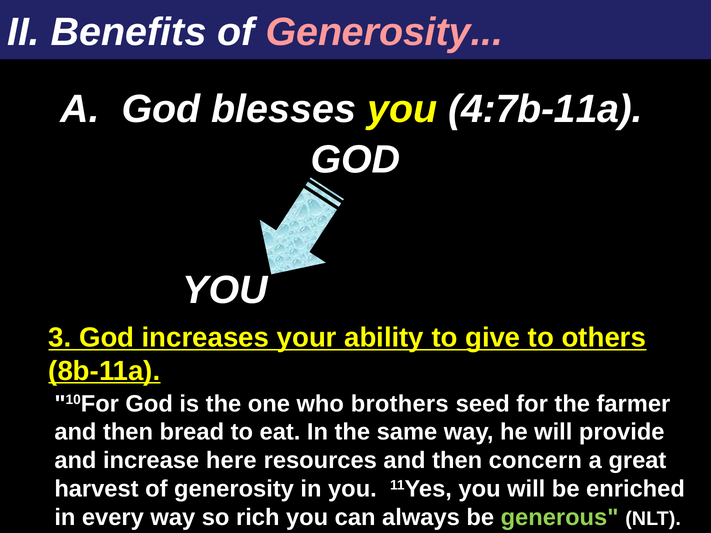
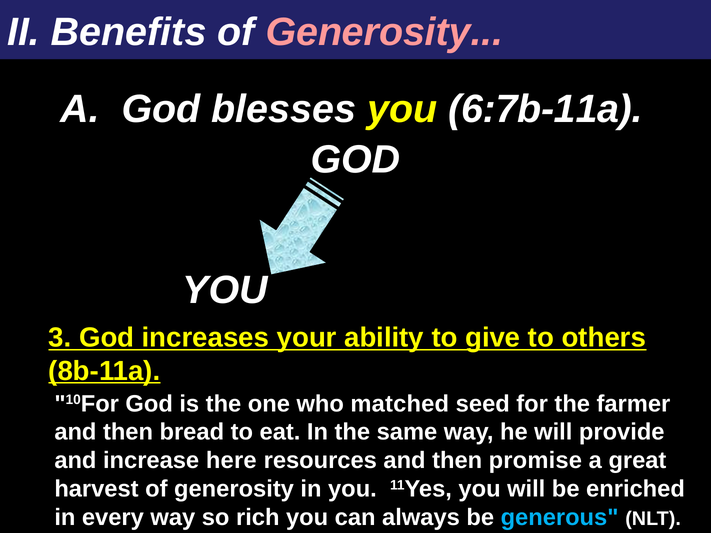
4:7b-11a: 4:7b-11a -> 6:7b-11a (546, 109)
brothers: brothers -> matched (400, 404)
concern: concern -> promise (535, 461)
generous colour: light green -> light blue (560, 518)
